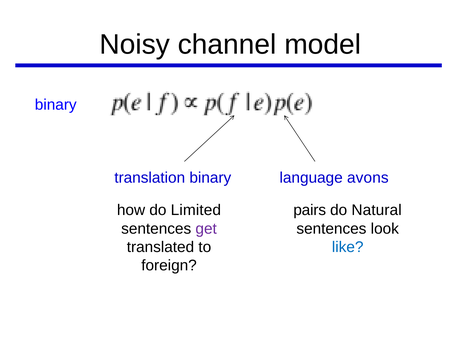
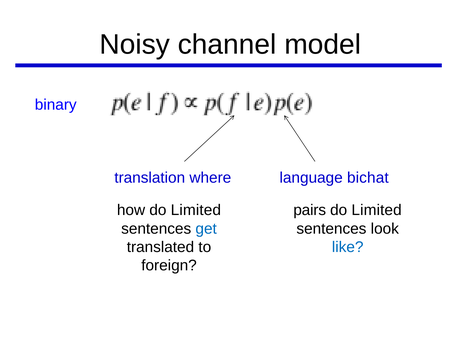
translation binary: binary -> where (210, 178)
avons: avons -> bichat (368, 178)
Natural: Natural -> Limited (377, 210)
get colour: purple -> blue (206, 228)
